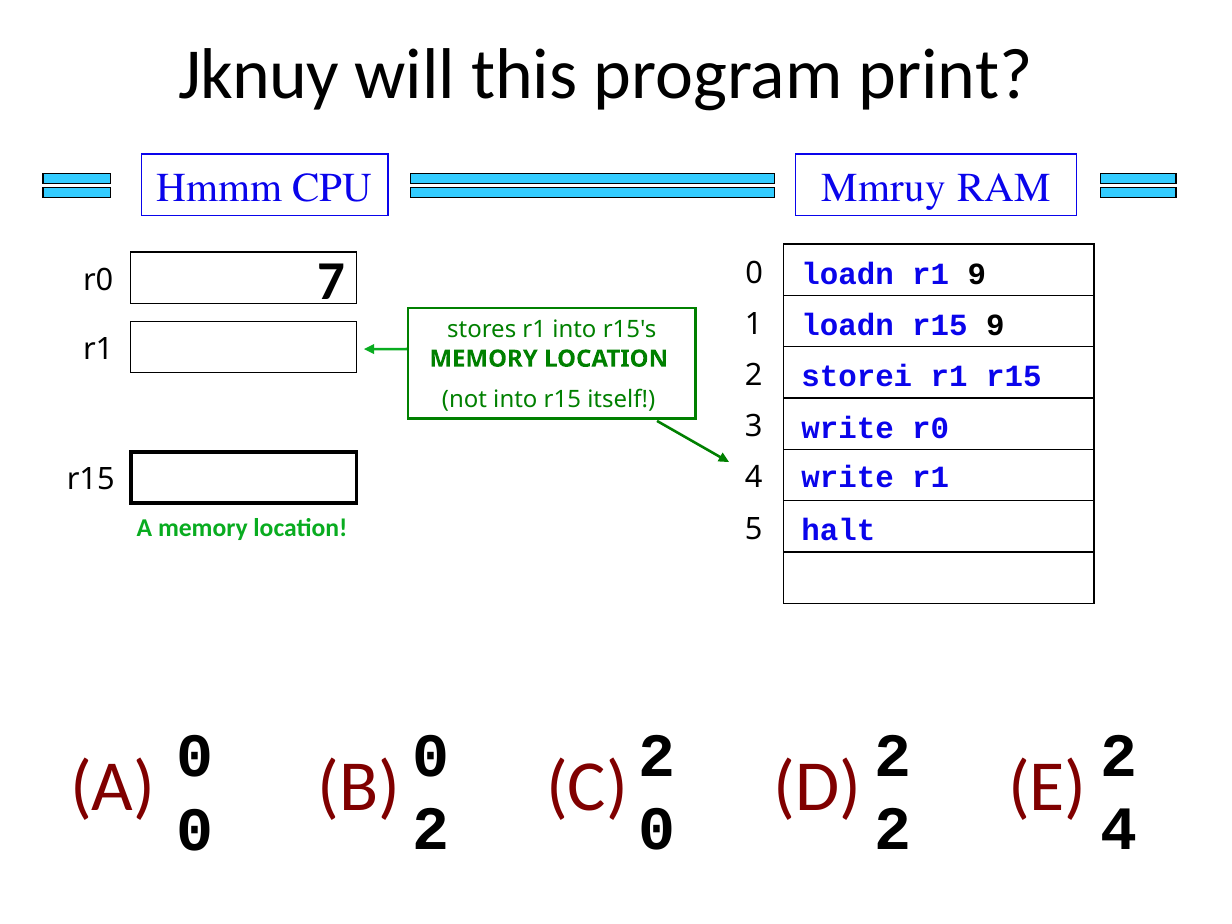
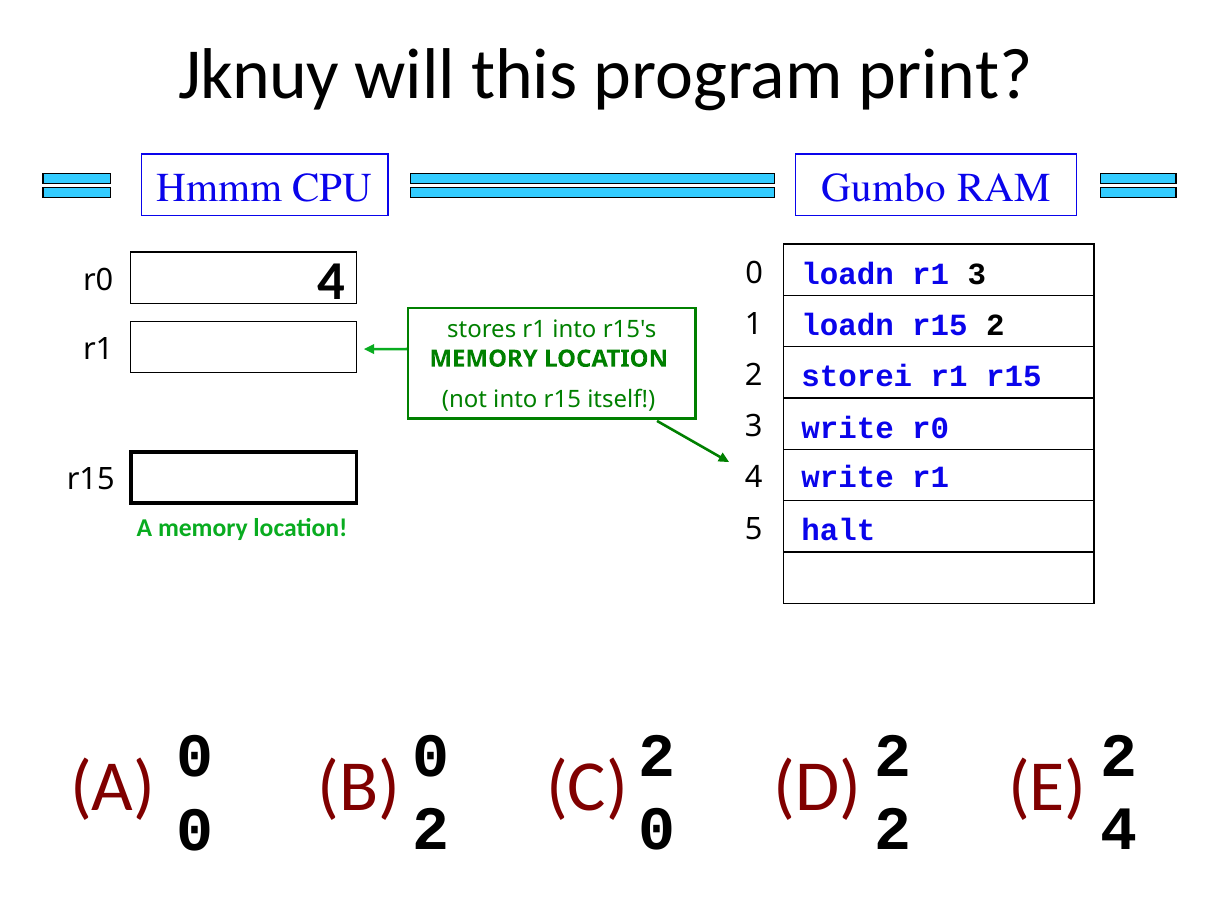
Mmruy: Mmruy -> Gumbo (884, 188)
r1 9: 9 -> 3 (977, 275)
r0 7: 7 -> 4 (331, 282)
r15 9: 9 -> 2 (995, 326)
